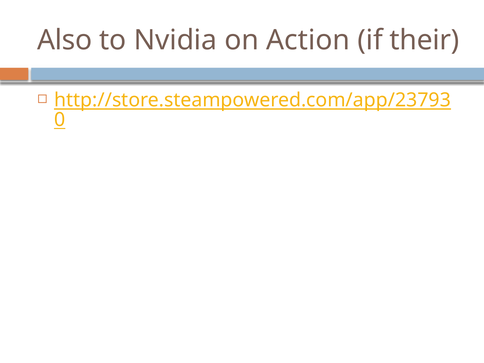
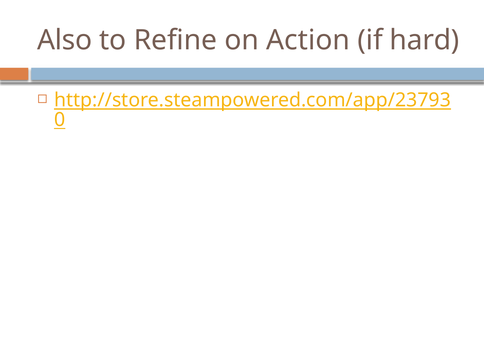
Nvidia: Nvidia -> Refine (175, 40)
their: their -> hard (424, 40)
